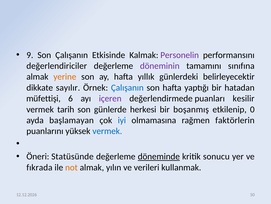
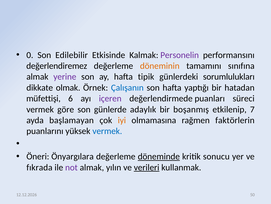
9: 9 -> 0 (30, 55)
Son Çalışanın: Çalışanın -> Edilebilir (72, 55)
değerlendiriciler: değerlendiriciler -> değerlendiremez (57, 66)
döneminin colour: purple -> orange (160, 66)
yerine colour: orange -> purple (65, 77)
yıllık: yıllık -> tipik (146, 77)
belirleyecektir: belirleyecektir -> sorumlulukları (229, 77)
sayılır: sayılır -> olmak (68, 87)
kesilir: kesilir -> süreci (244, 98)
tarih: tarih -> göre (66, 109)
herkesi: herkesi -> adaylık (143, 109)
0: 0 -> 7 (252, 109)
iyi colour: blue -> orange (122, 120)
Statüsünde: Statüsünde -> Önyargılara (73, 156)
not colour: orange -> purple (71, 167)
verileri underline: none -> present (147, 167)
